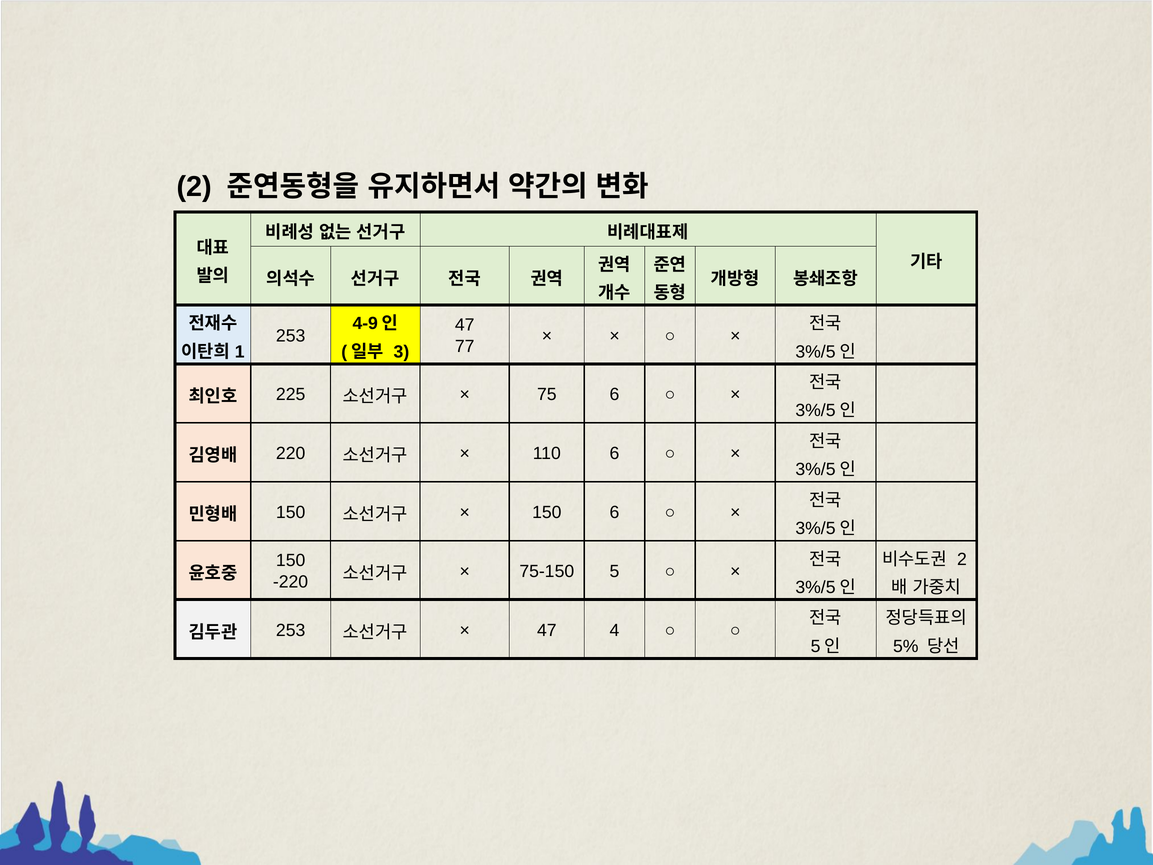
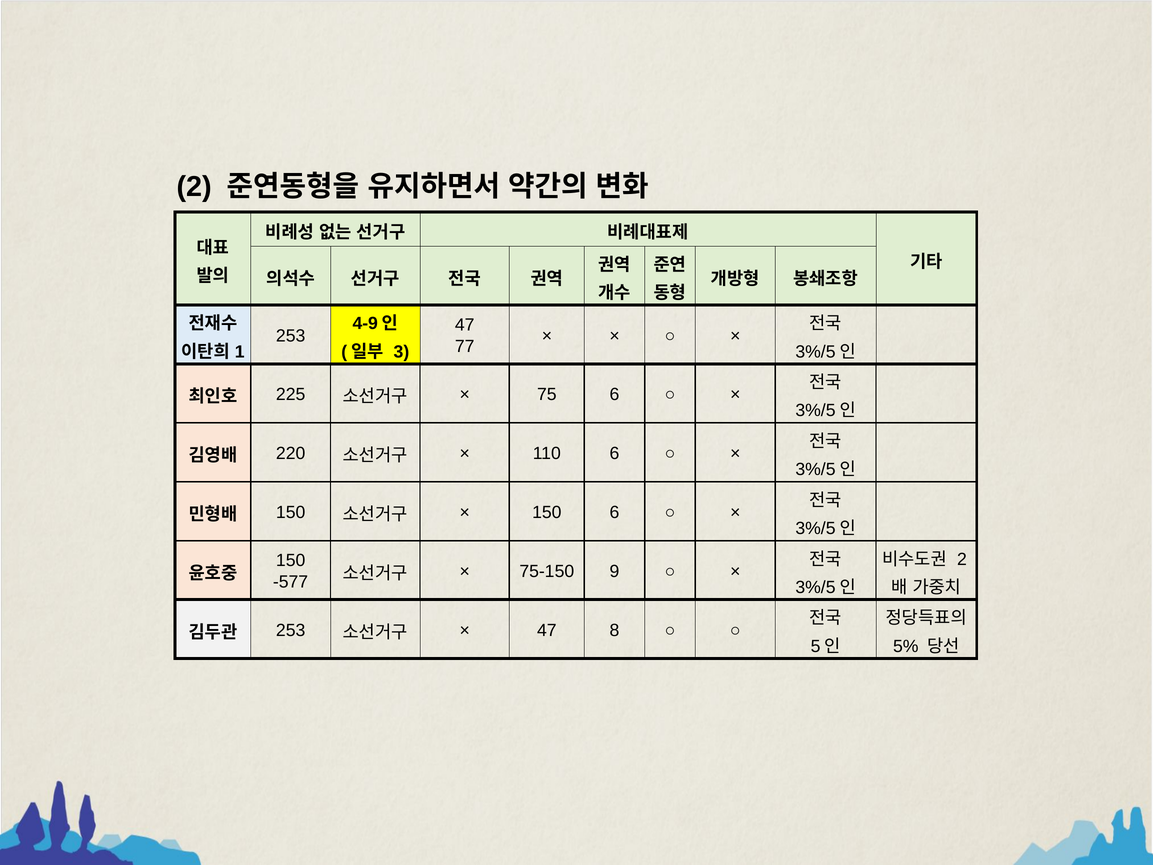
-220: -220 -> -577 (291, 582)
5: 5 -> 9 (614, 571)
4: 4 -> 8 (614, 630)
